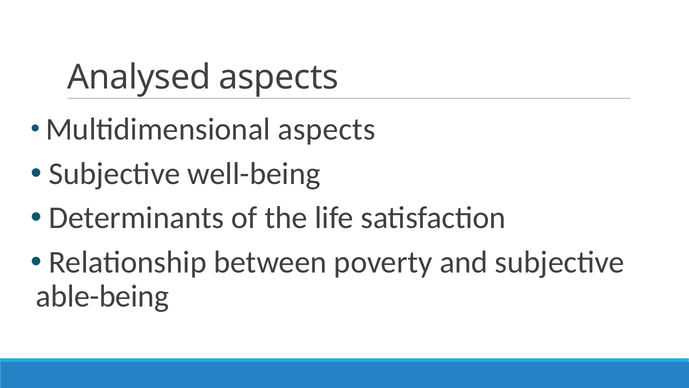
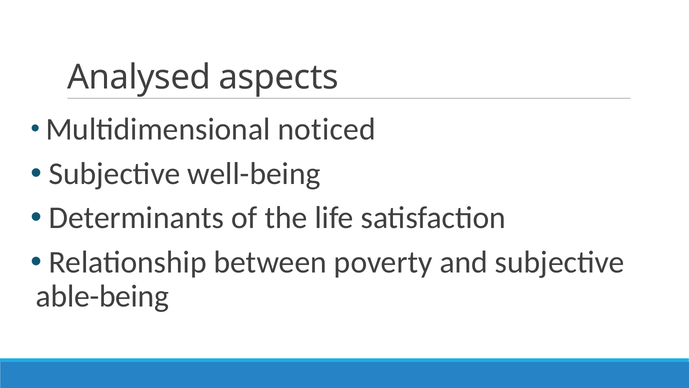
Multidimensional aspects: aspects -> noticed (327, 129)
